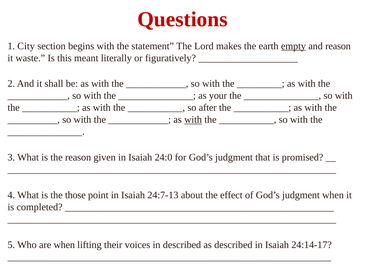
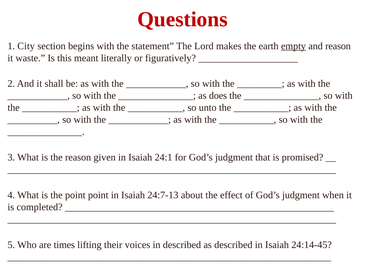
your: your -> does (218, 96)
after: after -> unto (208, 108)
with underline: present -> none (193, 120)
24:0: 24:0 -> 24:1 (163, 157)
the those: those -> point (75, 195)
are when: when -> times (64, 245)
24:14-17: 24:14-17 -> 24:14-45 (312, 245)
